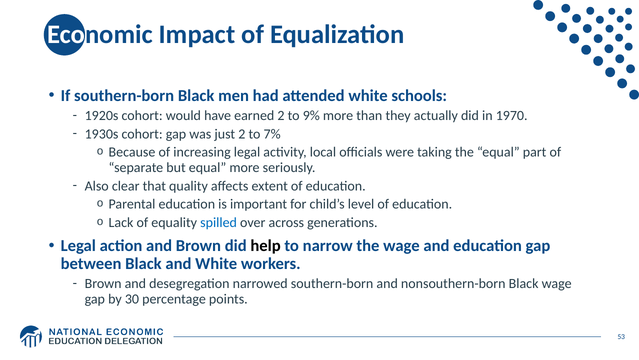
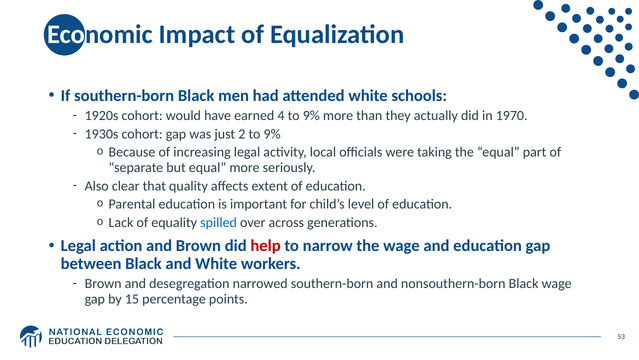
earned 2: 2 -> 4 (281, 115)
2 to 7%: 7% -> 9% (272, 134)
help colour: black -> red (266, 246)
30: 30 -> 15 (132, 299)
